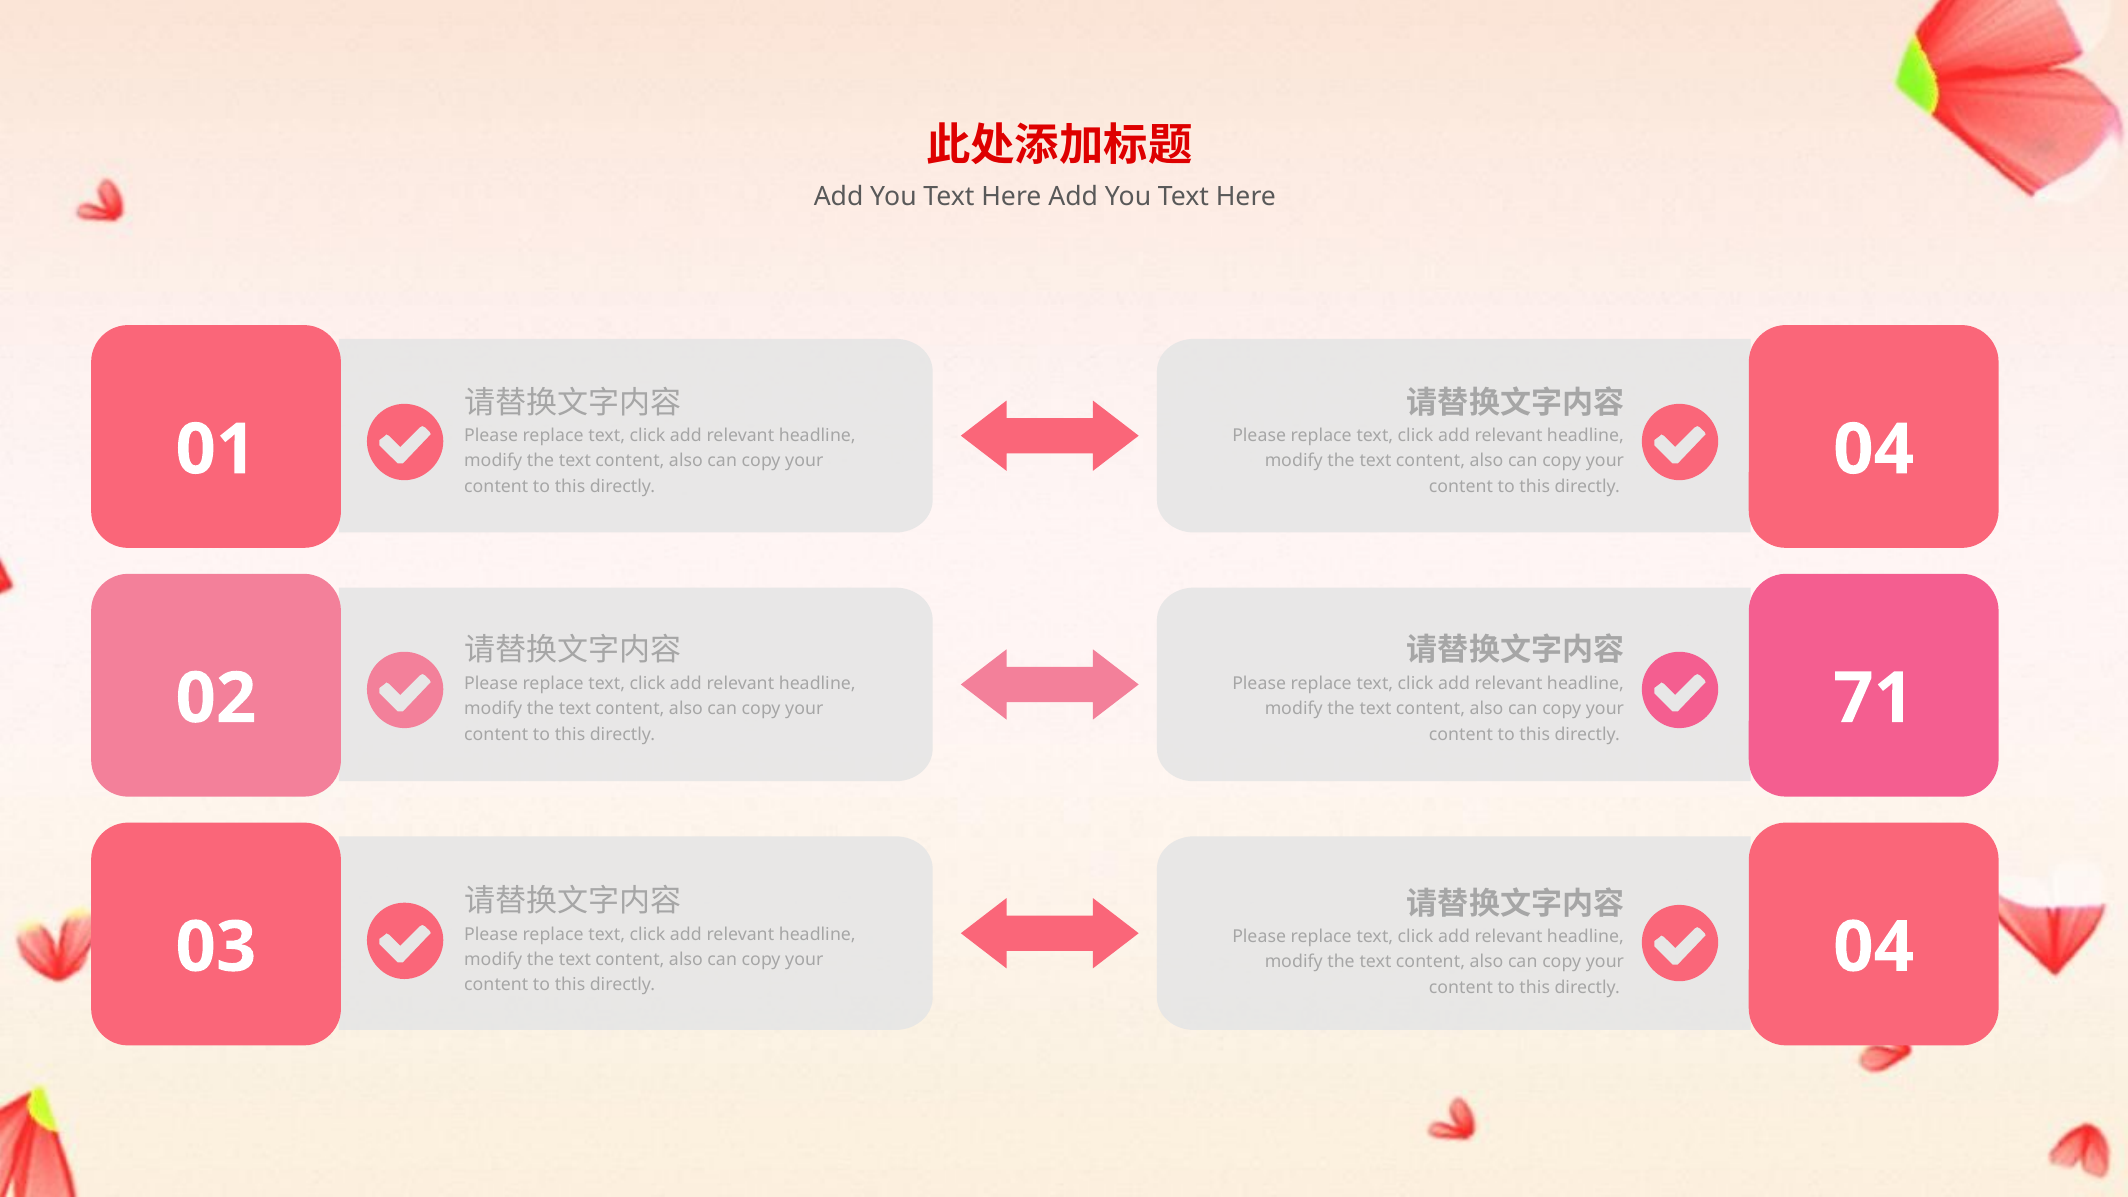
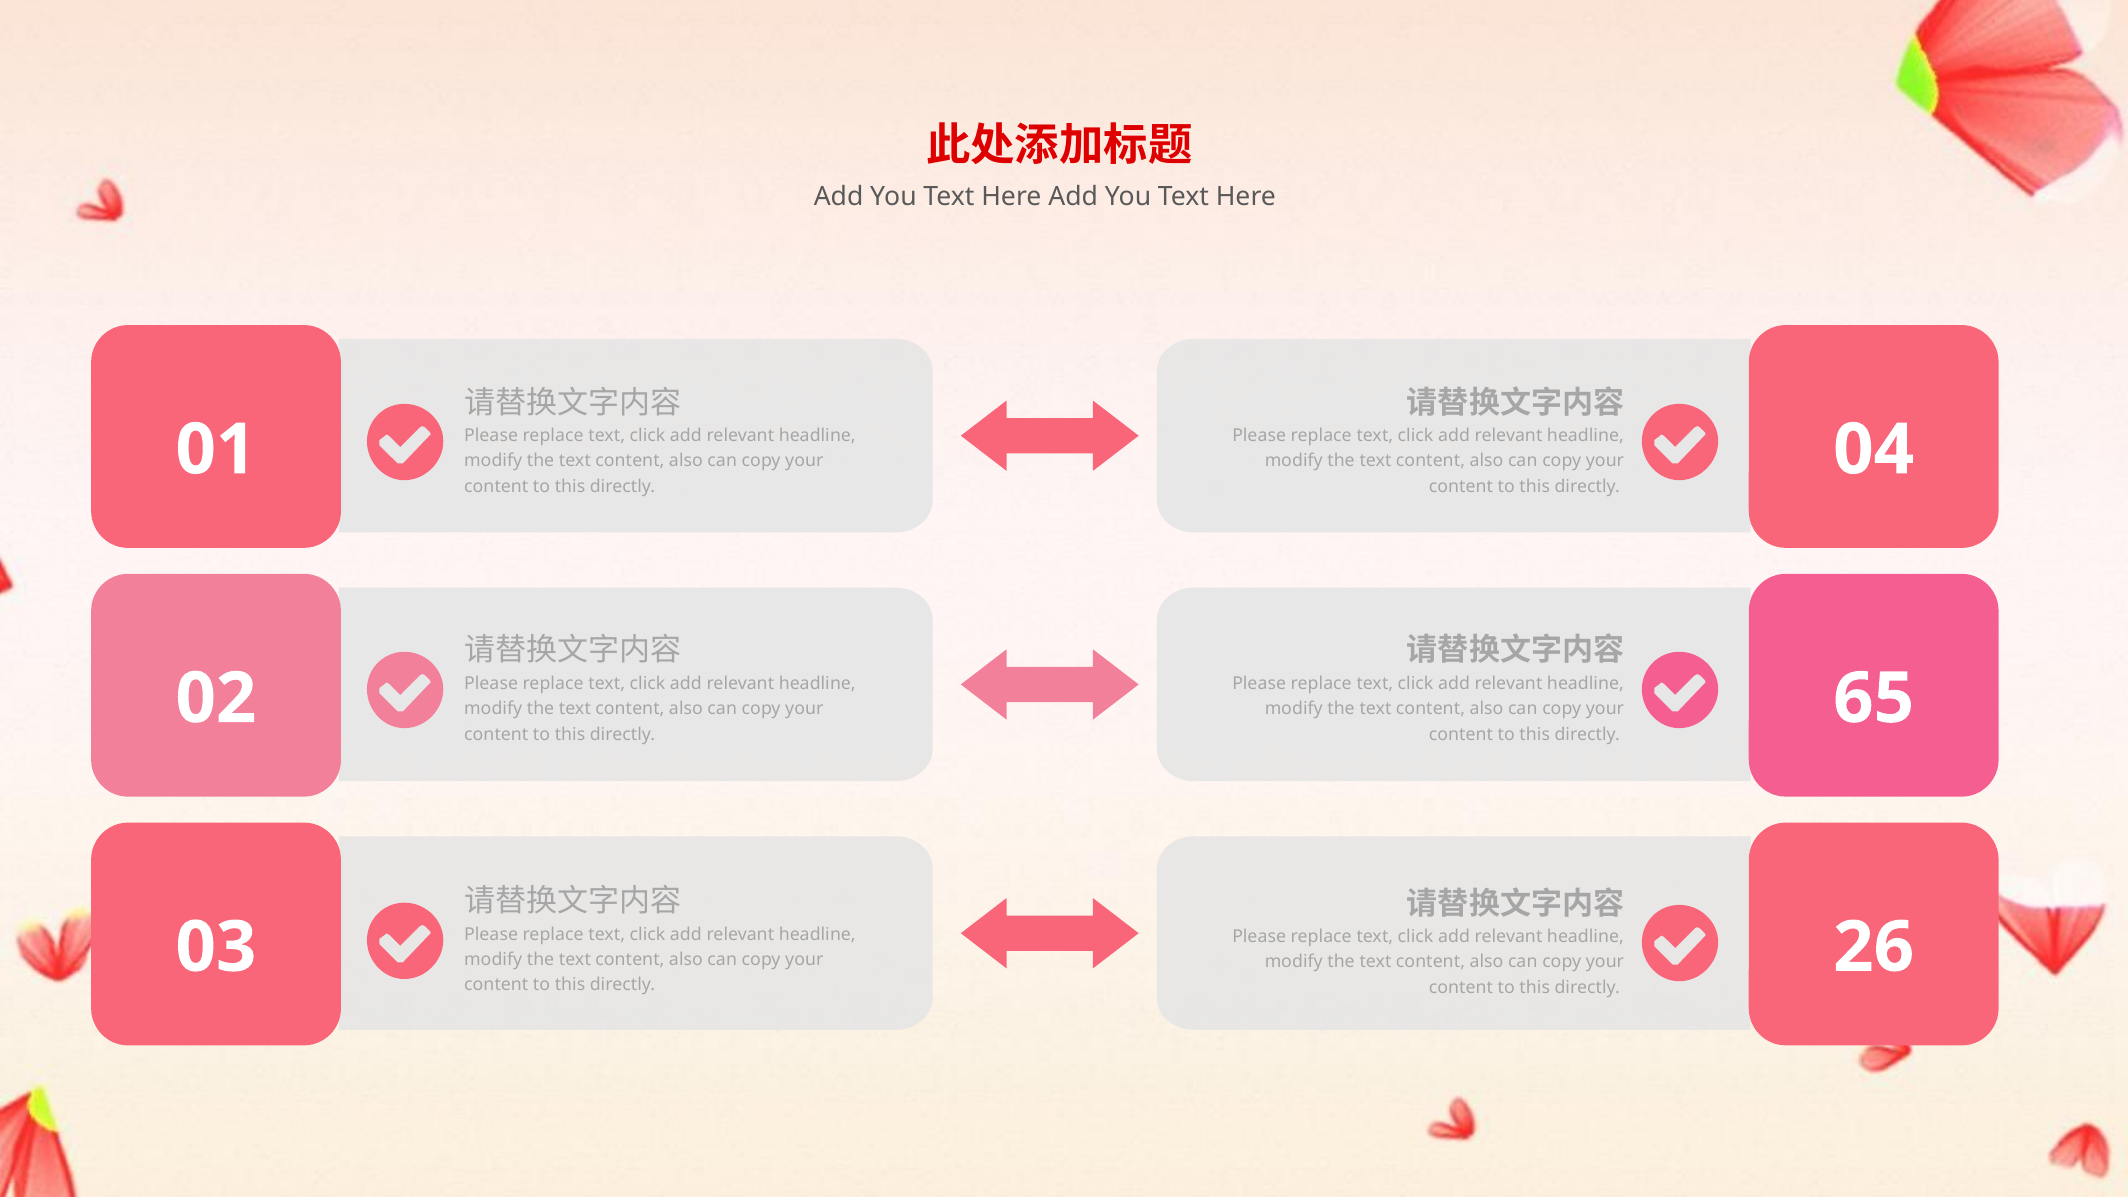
71: 71 -> 65 (1874, 699)
04: 04 -> 26 (1874, 947)
